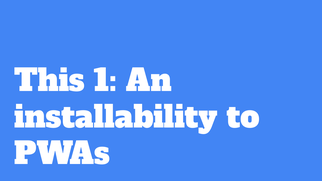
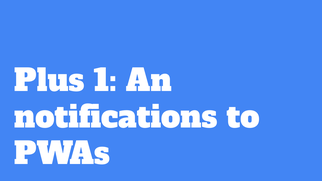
This: This -> Plus (49, 81)
installability: installability -> notifications (116, 118)
